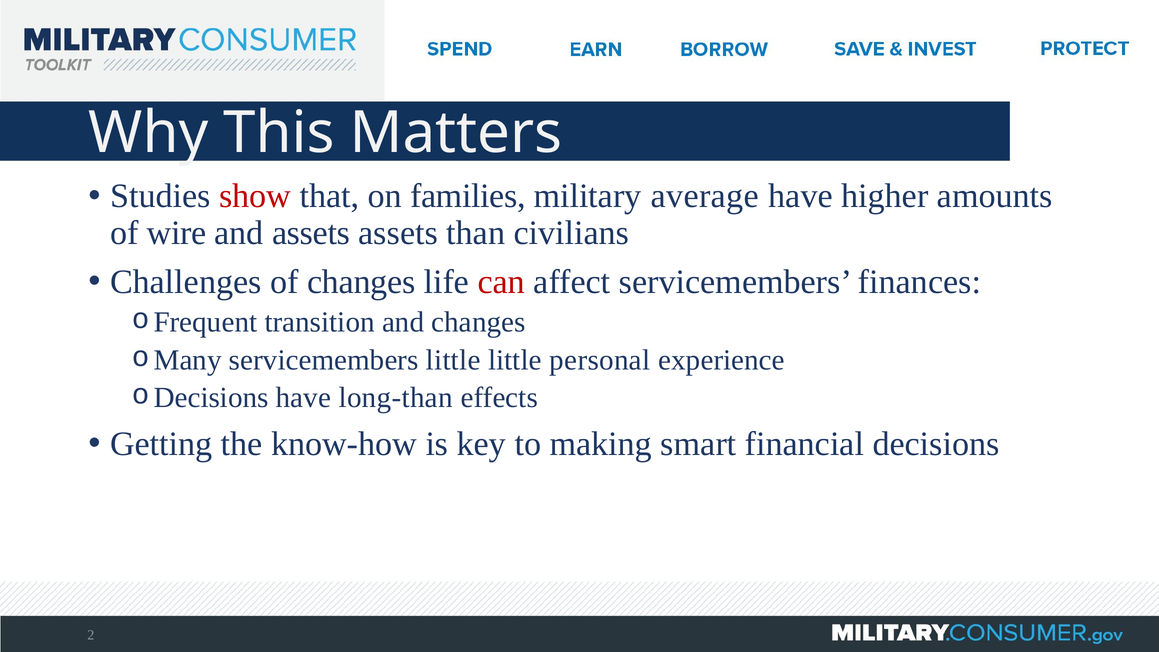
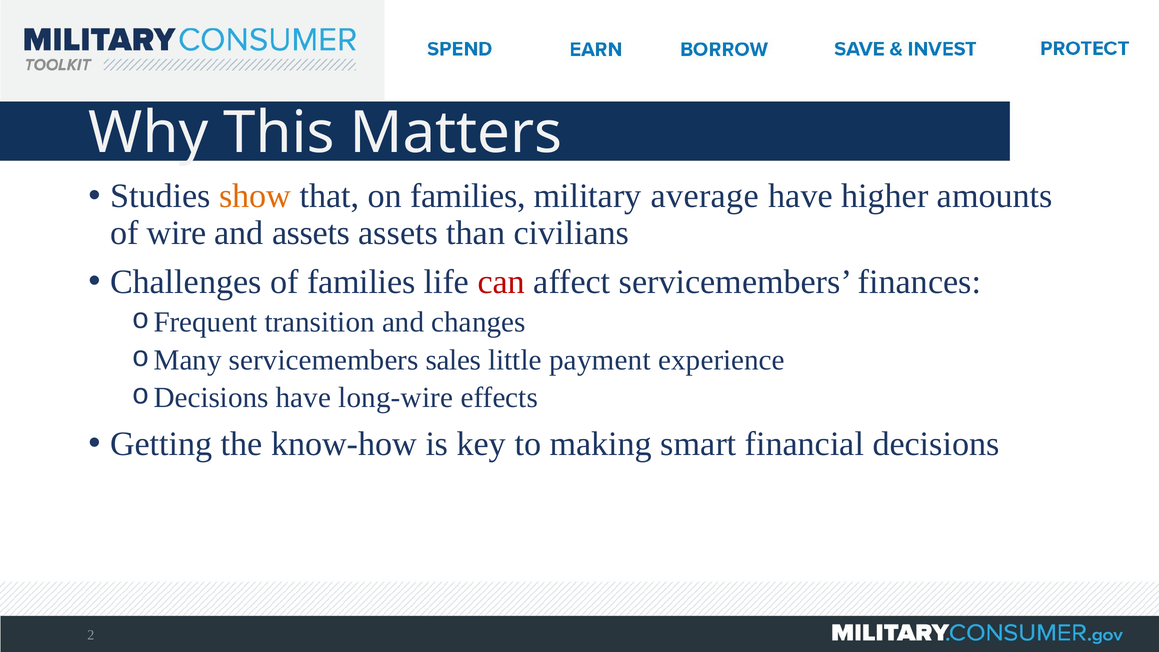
show colour: red -> orange (255, 196)
of changes: changes -> families (361, 282)
servicemembers little: little -> sales (453, 360)
personal: personal -> payment (600, 360)
long-than: long-than -> long-wire (396, 397)
